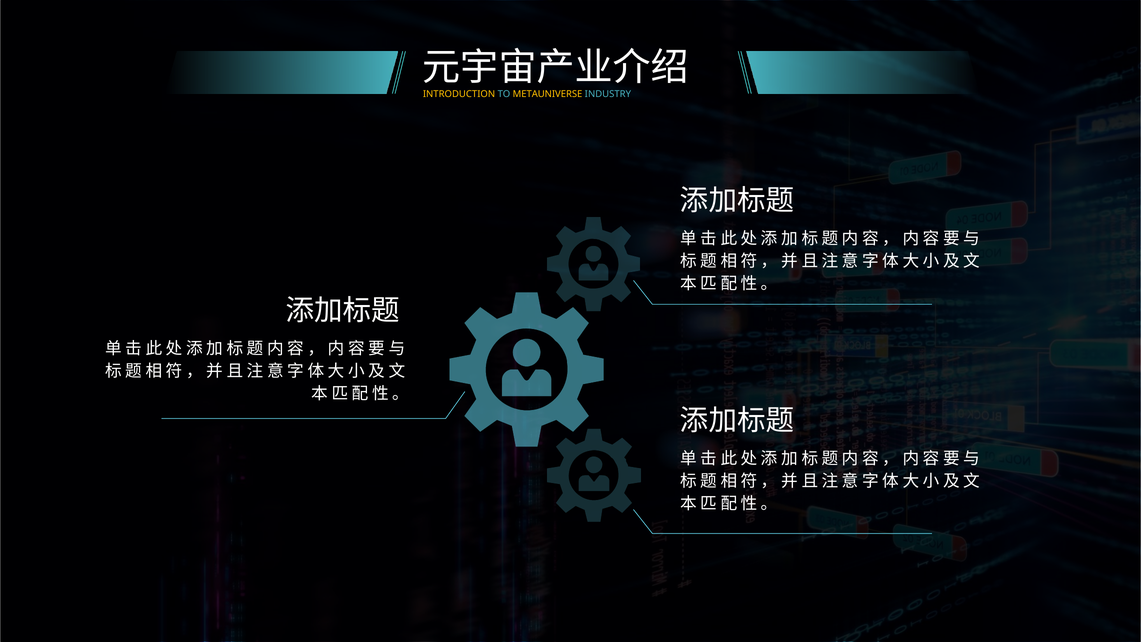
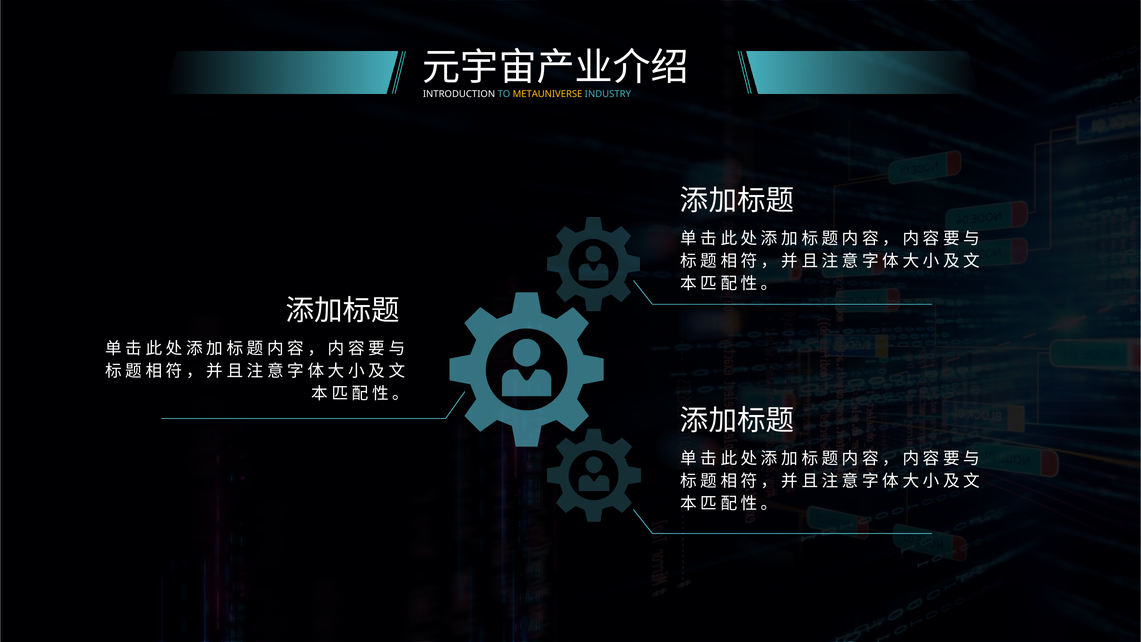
INTRODUCTION colour: yellow -> white (459, 94)
